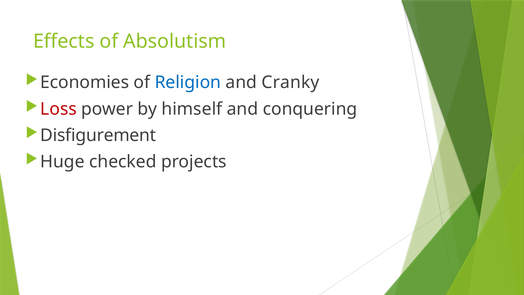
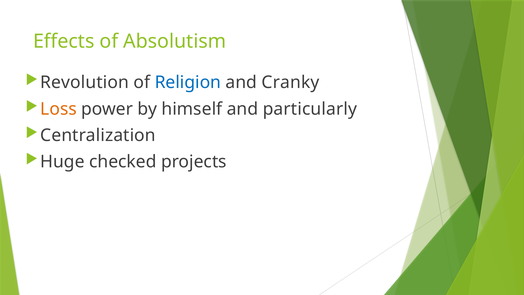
Economies: Economies -> Revolution (85, 82)
Loss colour: red -> orange (59, 109)
conquering: conquering -> particularly (310, 109)
Disfigurement: Disfigurement -> Centralization (98, 135)
